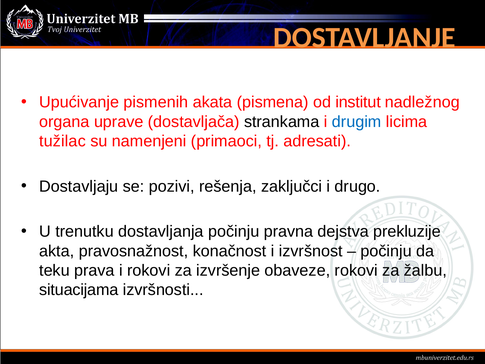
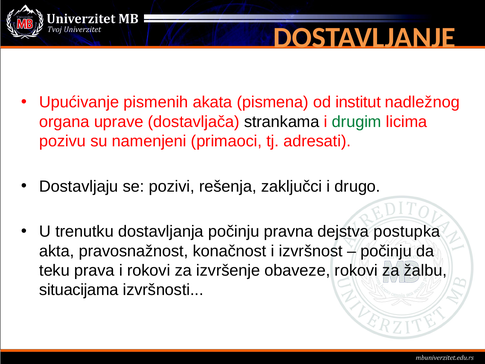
drugim colour: blue -> green (357, 122)
tužilac: tužilac -> pozivu (63, 141)
prekluzije: prekluzije -> postupka (407, 231)
